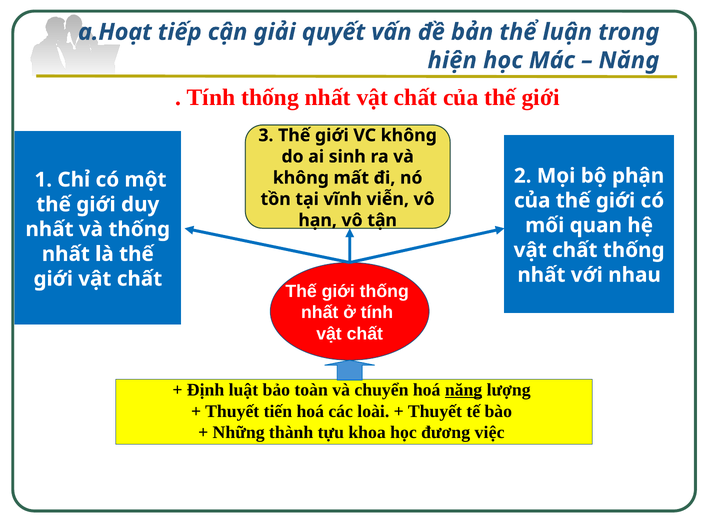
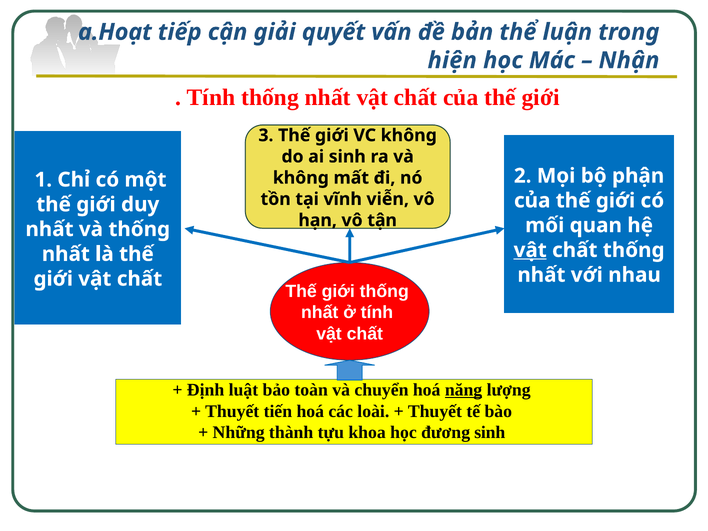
Năng: Năng -> Nhận (629, 60)
vật underline: none -> present (530, 250)
đương việc: việc -> sinh (490, 432)
